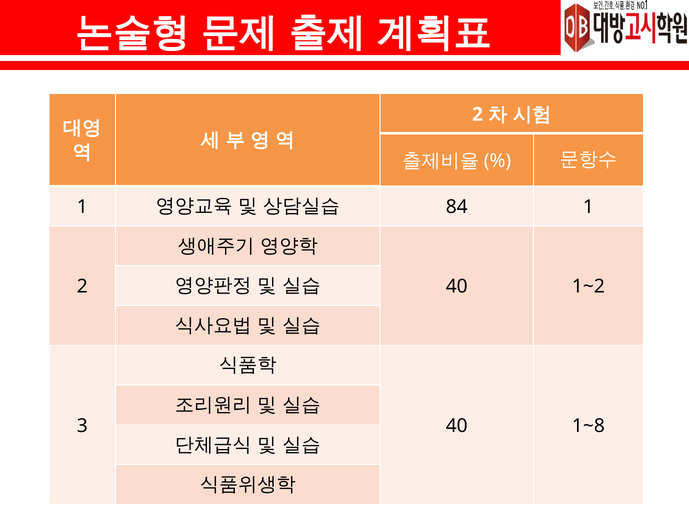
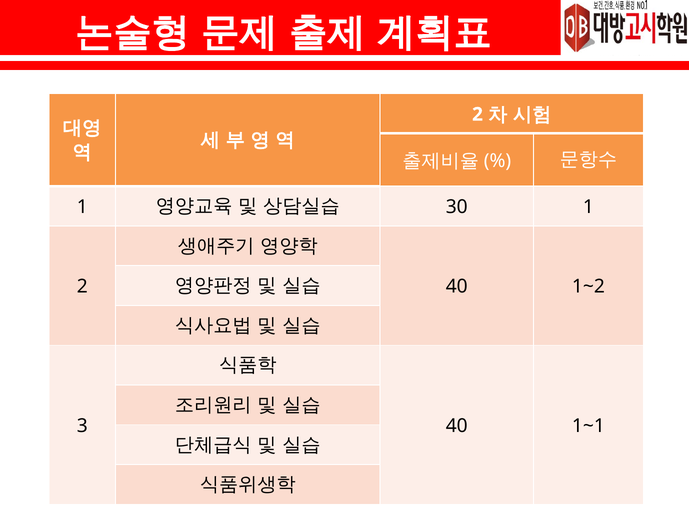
84: 84 -> 30 (457, 207)
1~8: 1~8 -> 1~1 (588, 426)
